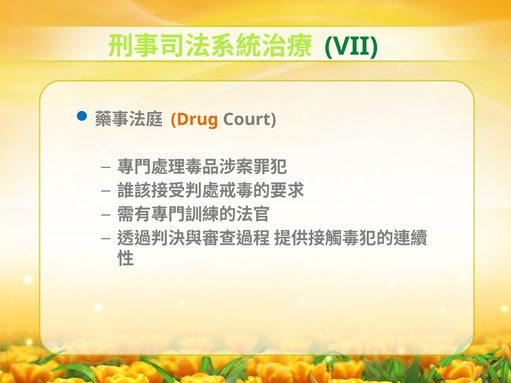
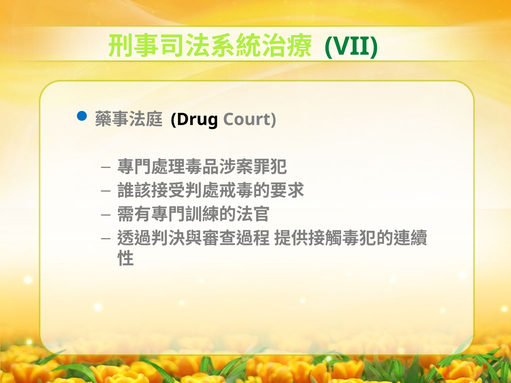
Drug colour: orange -> black (195, 119)
